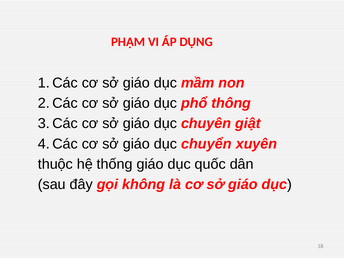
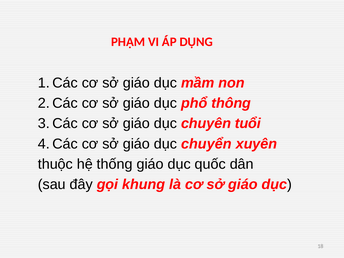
giật: giật -> tuổi (248, 124)
không: không -> khung (144, 184)
